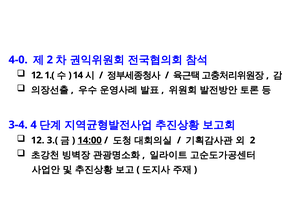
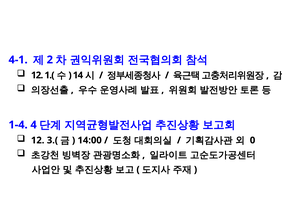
4-0: 4-0 -> 4-1 (18, 60)
3-4: 3-4 -> 1-4 (18, 125)
14:00 underline: present -> none (90, 141)
2: 2 -> 0 (253, 141)
